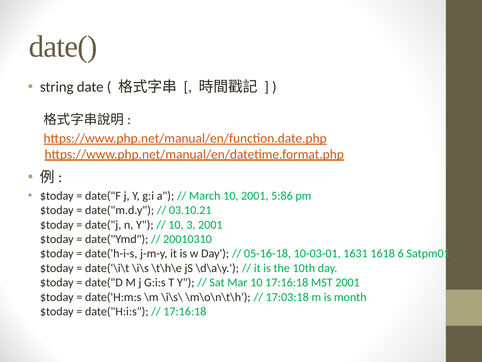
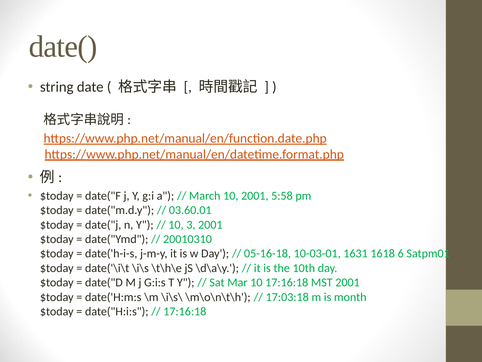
5:86: 5:86 -> 5:58 (282, 195)
03.10.21: 03.10.21 -> 03.60.01 (190, 210)
